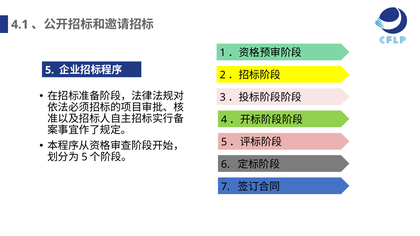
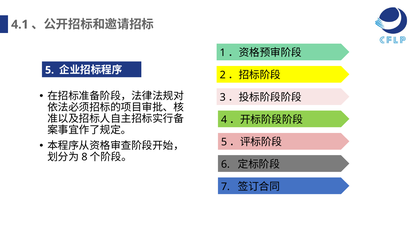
5: 5 -> 8 (84, 157)
